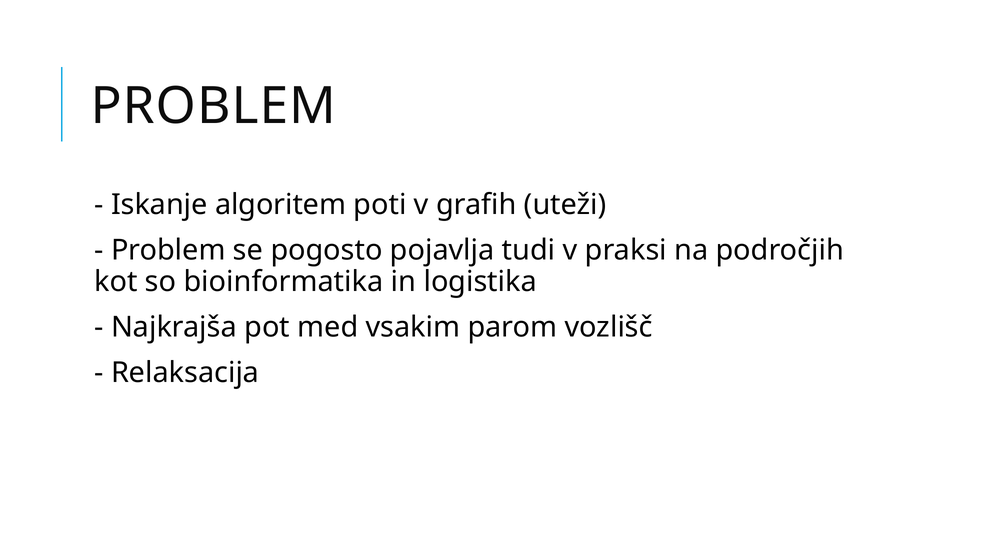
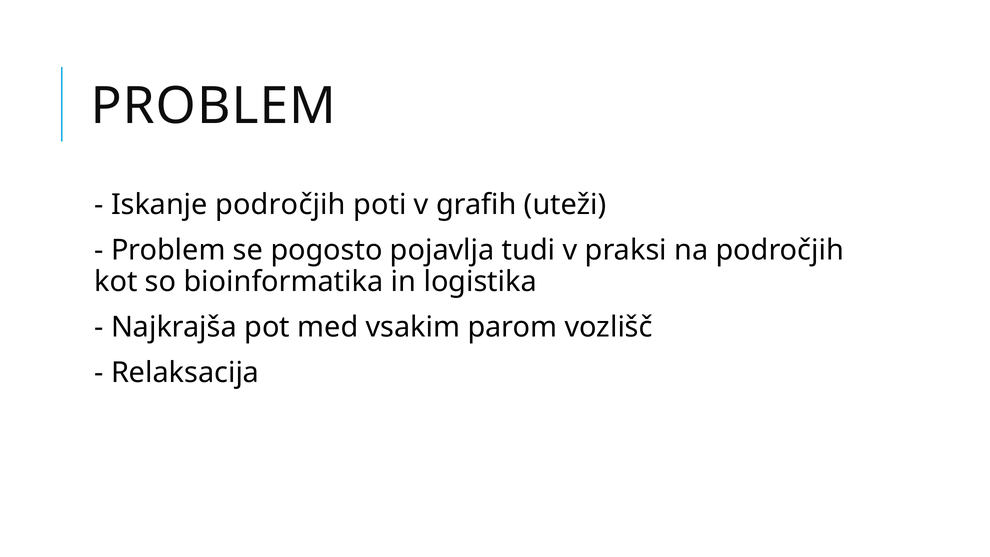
Iskanje algoritem: algoritem -> področjih (280, 205)
